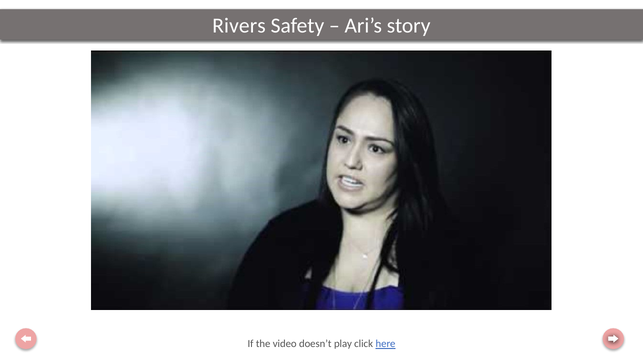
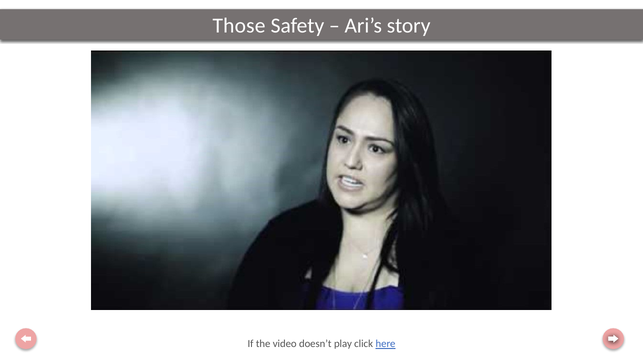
Rivers: Rivers -> Those (239, 26)
